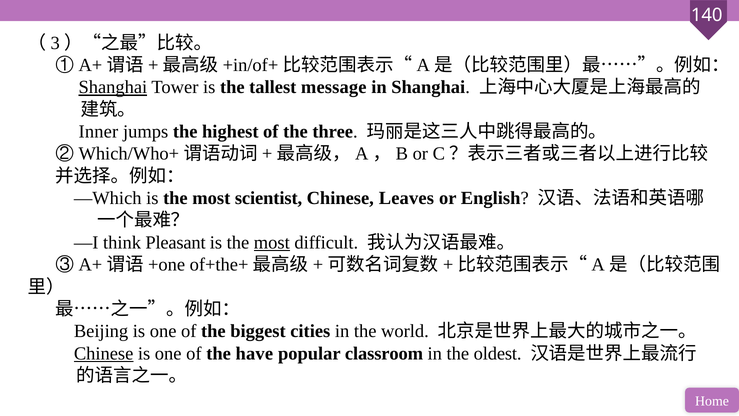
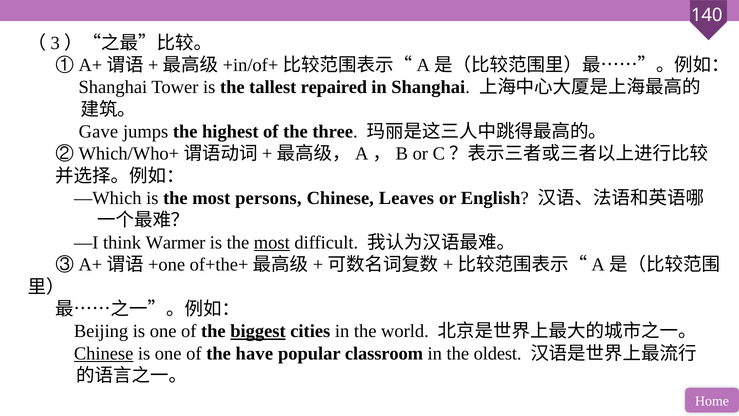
Shanghai underline: present -> none (113, 87)
message: message -> repaired (334, 87)
Inner: Inner -> Gave (98, 132)
scientist: scientist -> persons (268, 198)
Pleasant: Pleasant -> Warmer (176, 242)
biggest underline: none -> present (258, 331)
